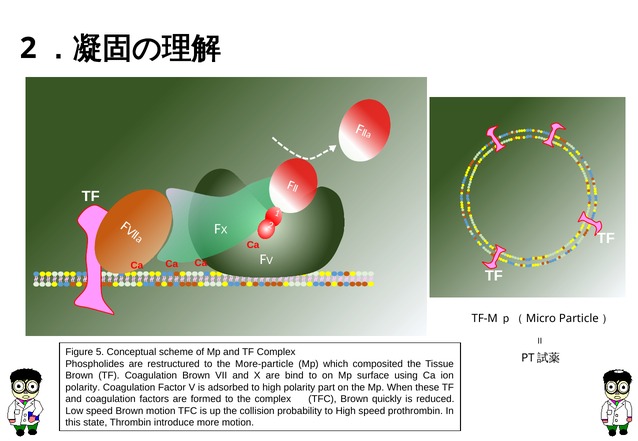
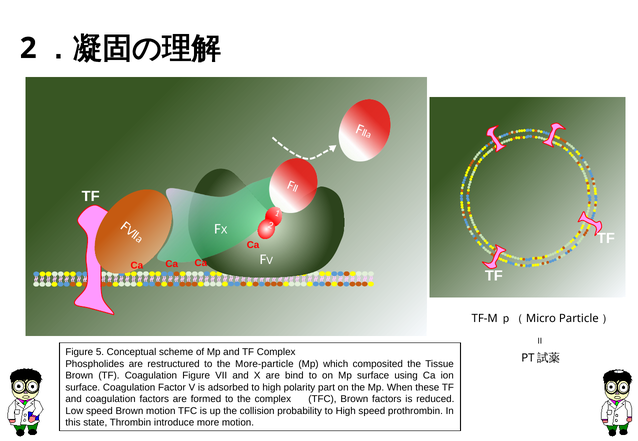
Coagulation Brown: Brown -> Figure (196, 376)
polarity: polarity -> surface (83, 388)
Brown quickly: quickly -> factors (387, 400)
